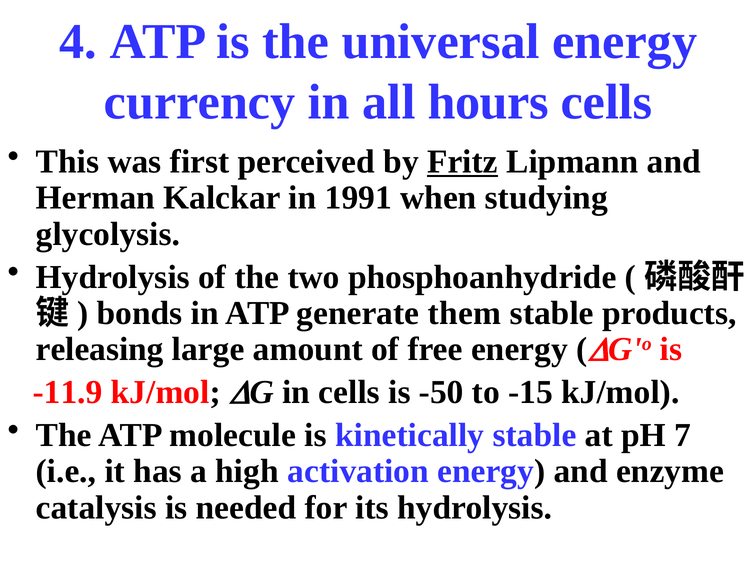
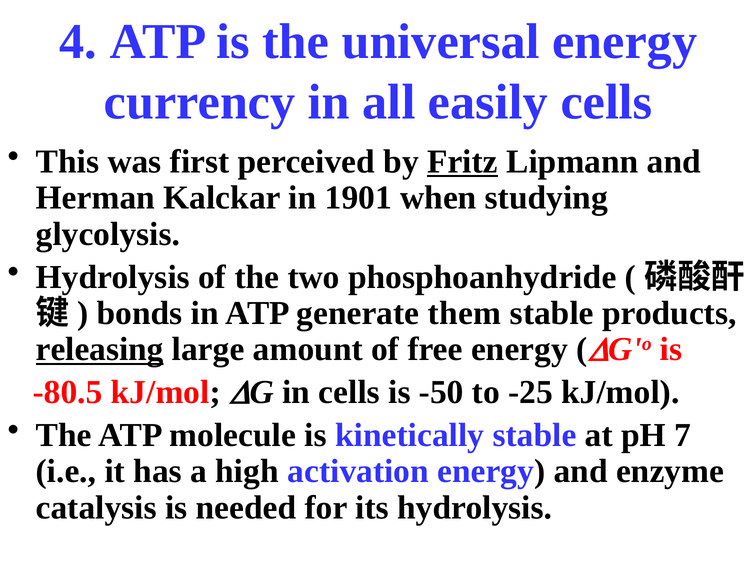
hours: hours -> easily (488, 102)
1991: 1991 -> 1901 (358, 198)
releasing underline: none -> present (100, 350)
-11.9: -11.9 -> -80.5 (68, 393)
-15: -15 -> -25 (531, 393)
